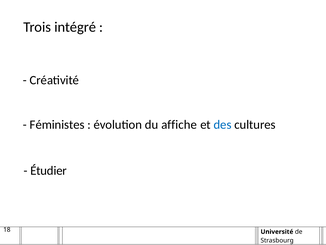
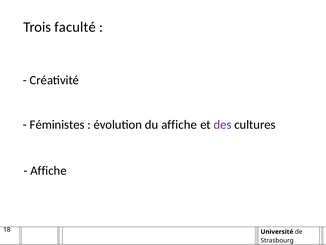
intégré: intégré -> faculté (75, 27)
des colour: blue -> purple (223, 124)
Étudier: Étudier -> Affiche (49, 170)
